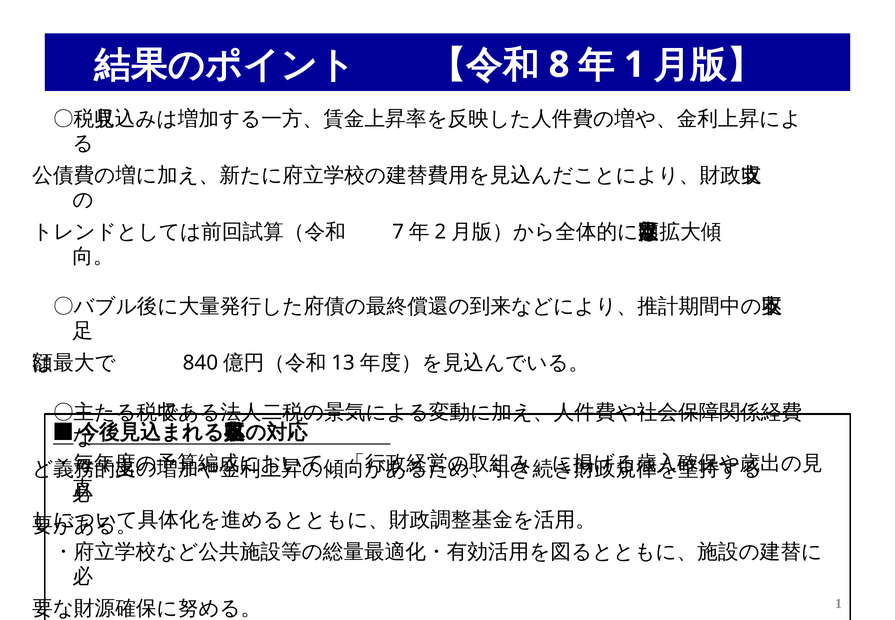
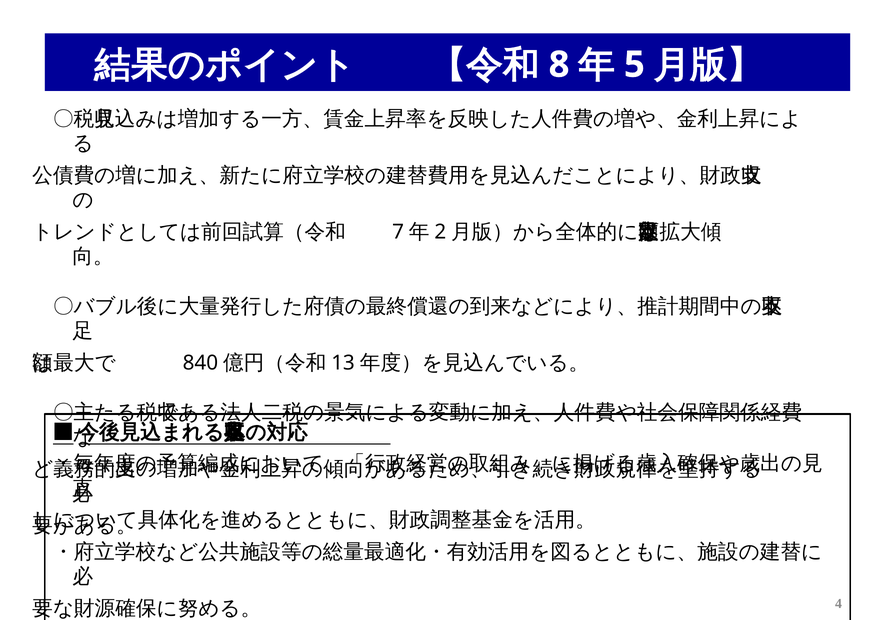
1: 1 -> 5 (634, 65)
1: 1 -> 4 (839, 603)
